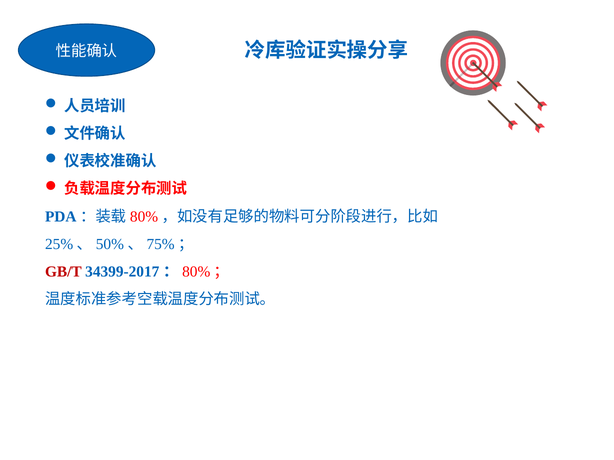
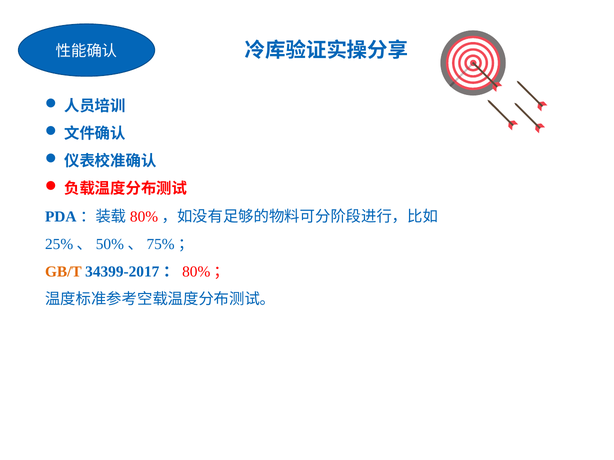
GB/T colour: red -> orange (63, 272)
